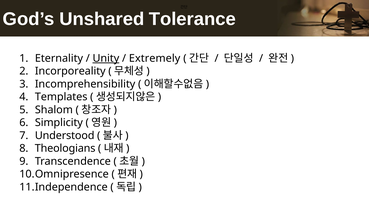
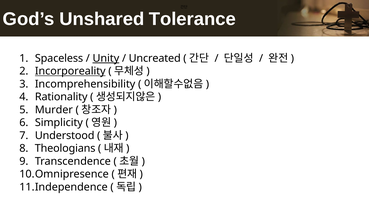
Eternality: Eternality -> Spaceless (59, 58)
Extremely: Extremely -> Uncreated (155, 58)
Incorporeality underline: none -> present (70, 71)
Templates: Templates -> Rationality (61, 97)
Shalom: Shalom -> Murder (54, 110)
